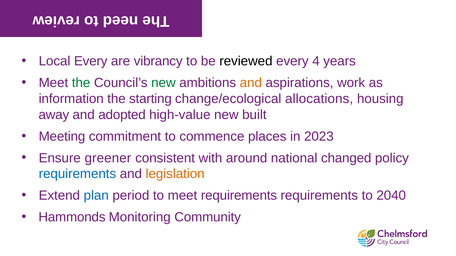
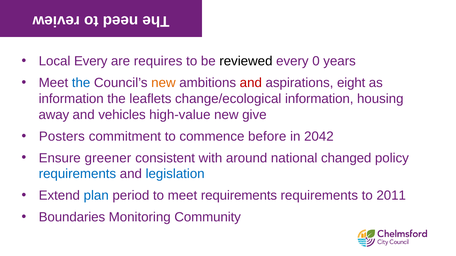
vibrancy: vibrancy -> requires (158, 61)
4: 4 -> 0 (316, 61)
the colour: green -> blue (81, 83)
new colour: green -> orange (163, 83)
and colour: orange -> red (251, 83)
work: work -> eight (351, 83)
starting: starting -> leaflets (150, 99)
change/ecological allocations: allocations -> information (319, 99)
adopted: adopted -> vehicles (122, 115)
built: built -> give (254, 115)
Meeting: Meeting -> Posters (62, 137)
places: places -> before (267, 137)
2023: 2023 -> 2042 (319, 137)
legislation colour: orange -> blue (175, 174)
2040: 2040 -> 2011 (391, 196)
Hammonds: Hammonds -> Boundaries (72, 218)
